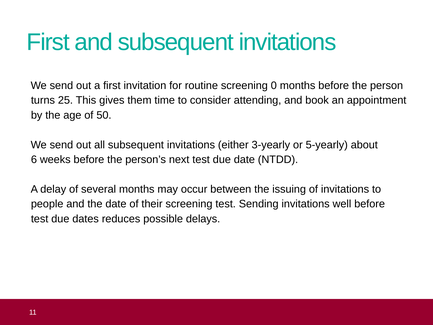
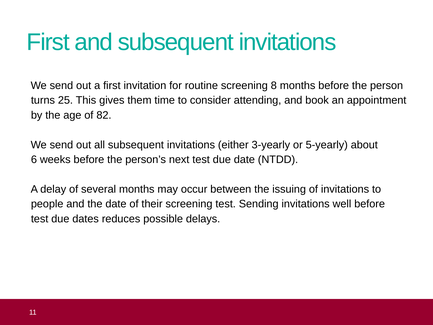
0: 0 -> 8 (274, 86)
50: 50 -> 82 (104, 115)
